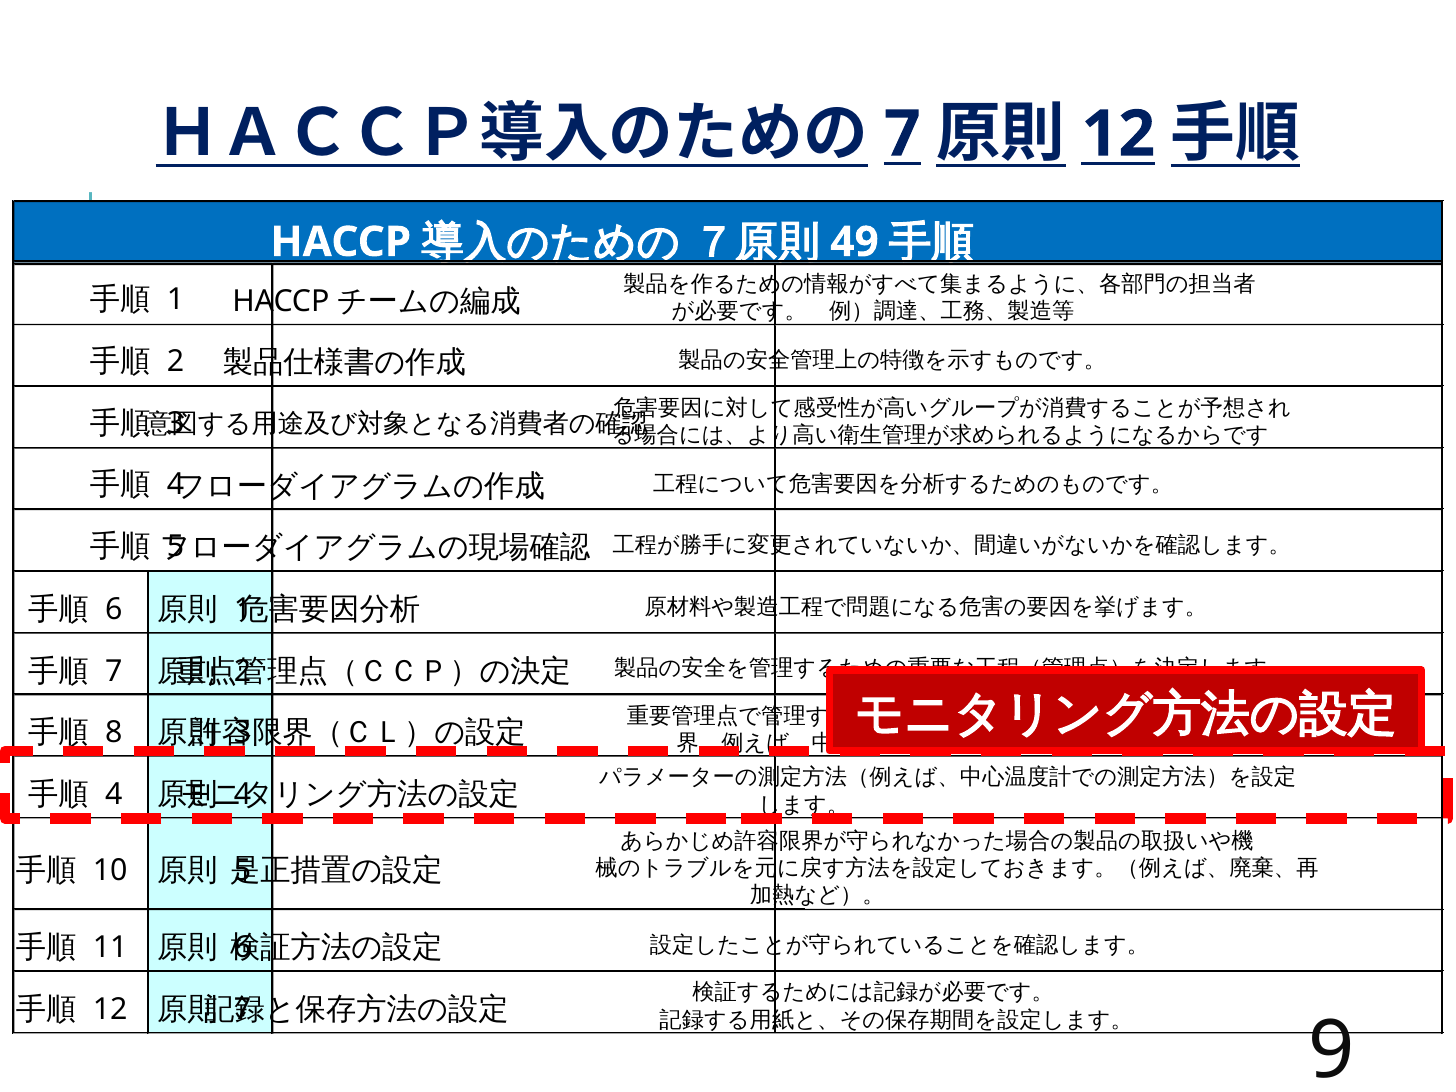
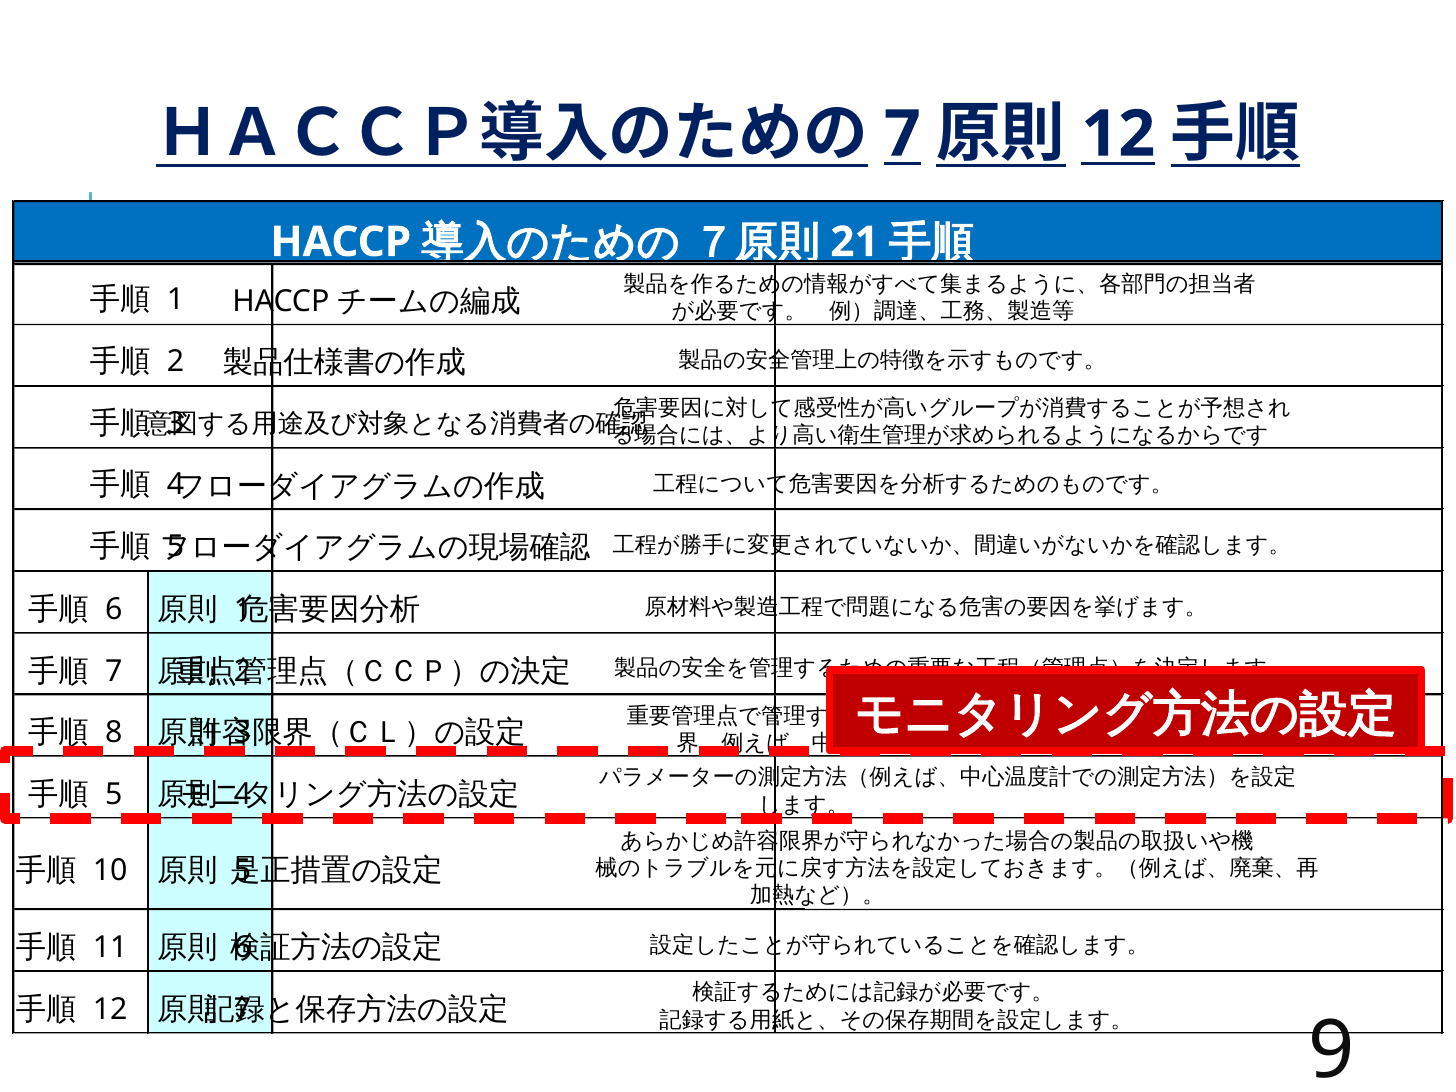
49: 49 -> 21 (855, 242)
4: 4 -> 5 (114, 794)
